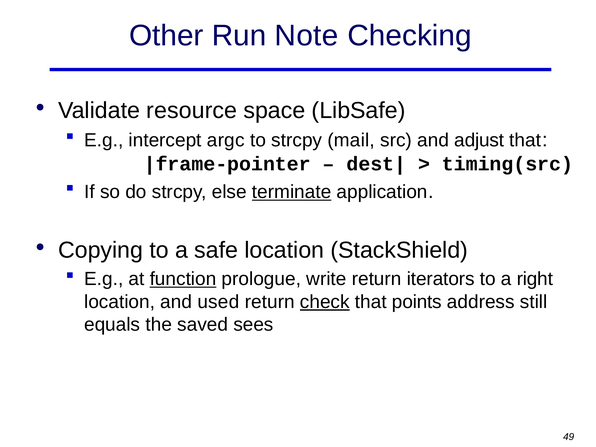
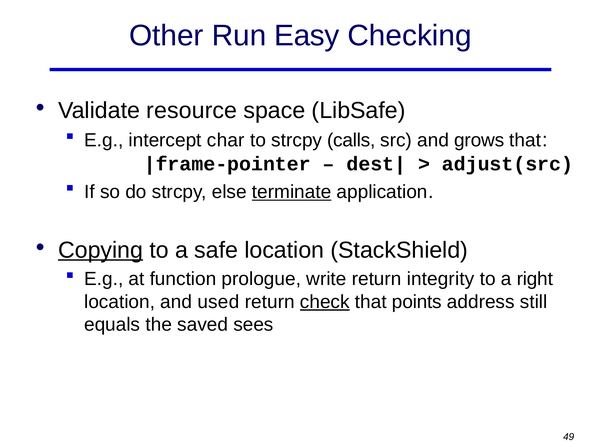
Note: Note -> Easy (307, 36)
argc: argc -> char (226, 140)
mail: mail -> calls (351, 140)
adjust: adjust -> grows (479, 140)
timing(src: timing(src -> adjust(src (507, 164)
Copying underline: none -> present (101, 250)
function underline: present -> none (183, 279)
iterators: iterators -> integrity (441, 279)
